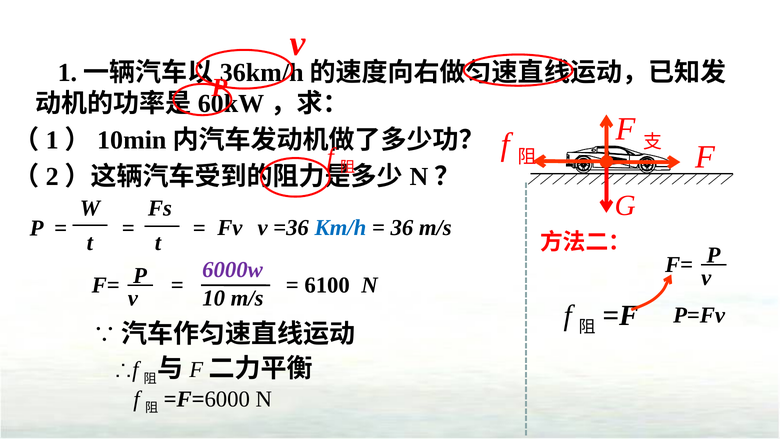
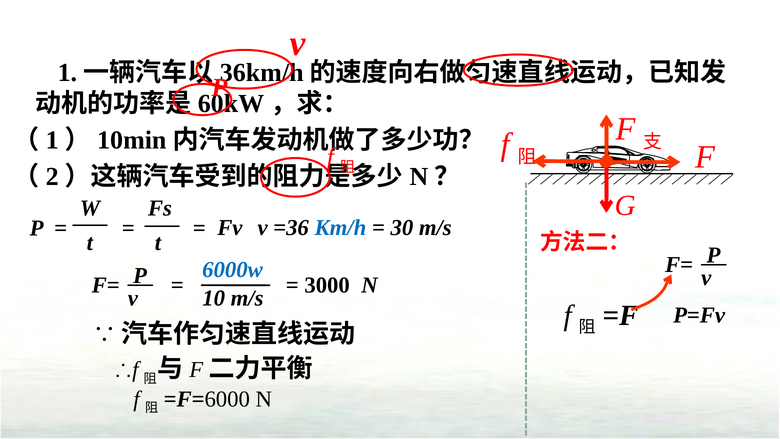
36: 36 -> 30 (402, 228)
6000w colour: purple -> blue (233, 270)
6100: 6100 -> 3000 (327, 285)
